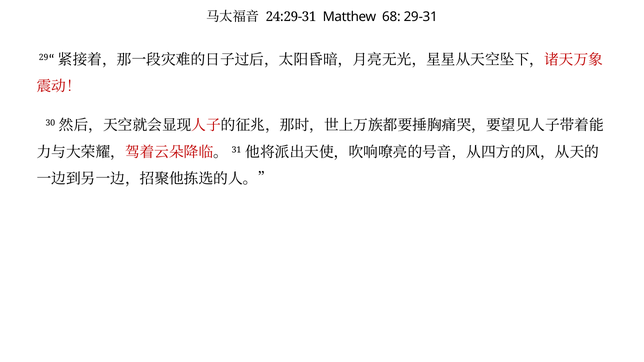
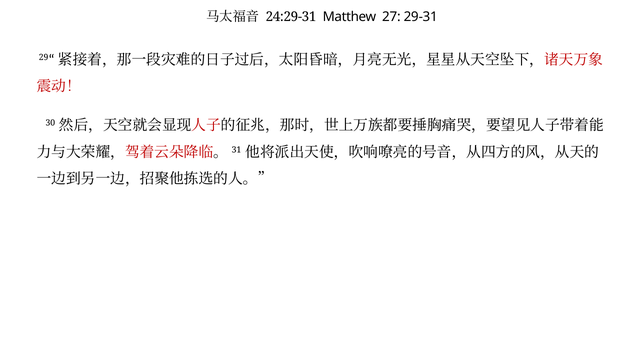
68: 68 -> 27 (391, 17)
